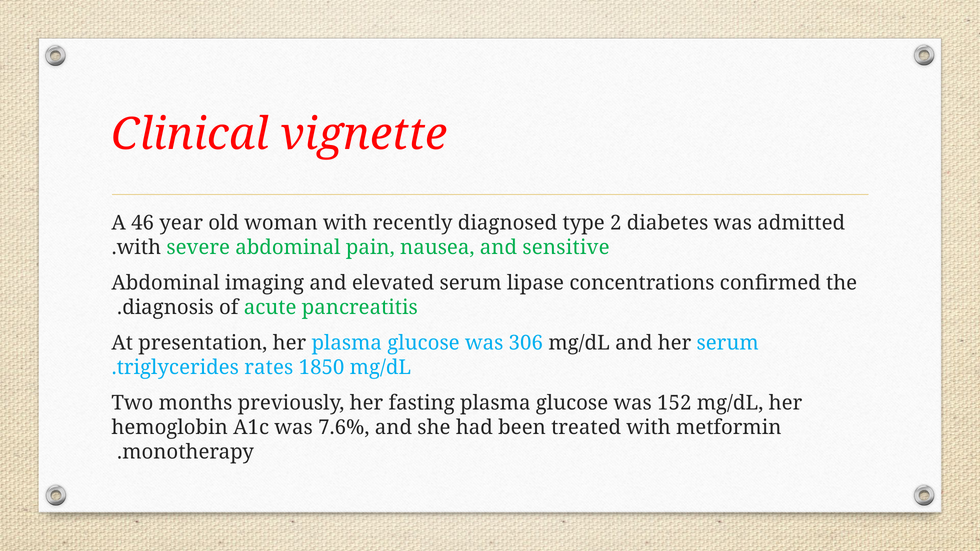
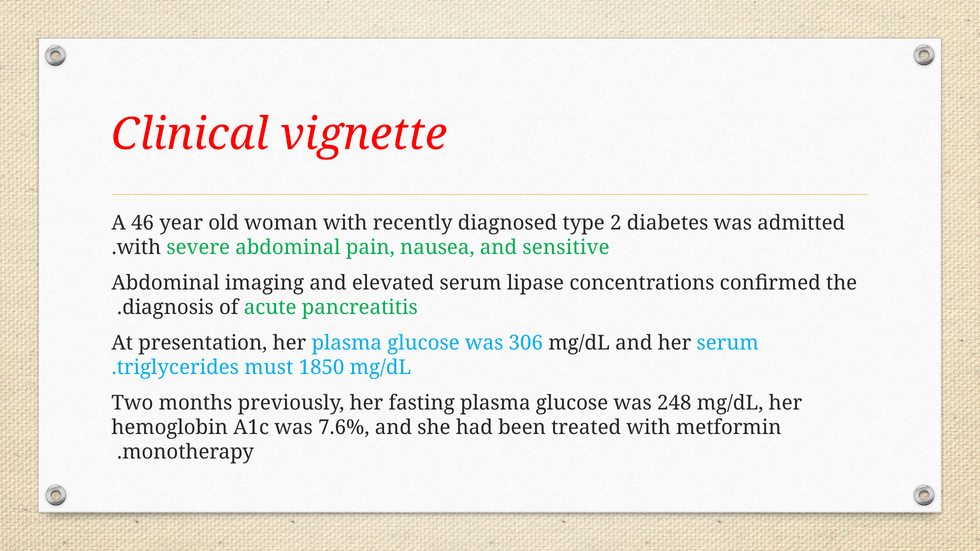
rates: rates -> must (269, 367)
152: 152 -> 248 (674, 403)
